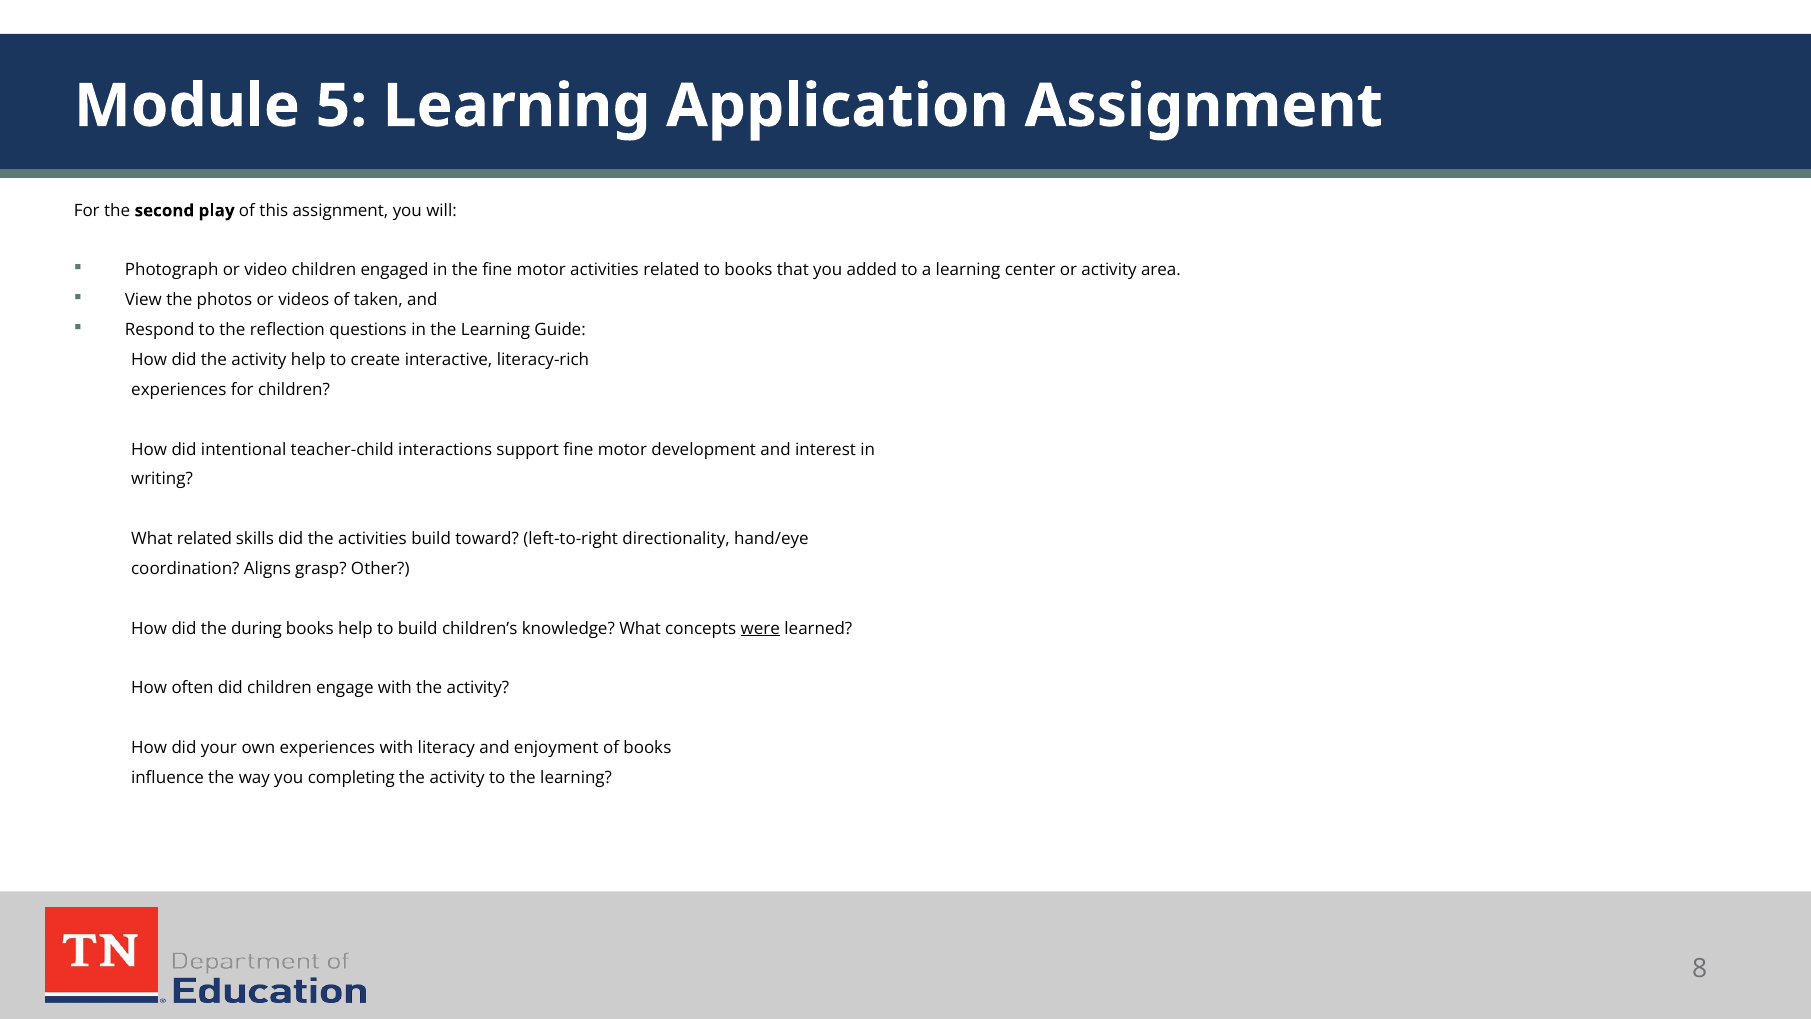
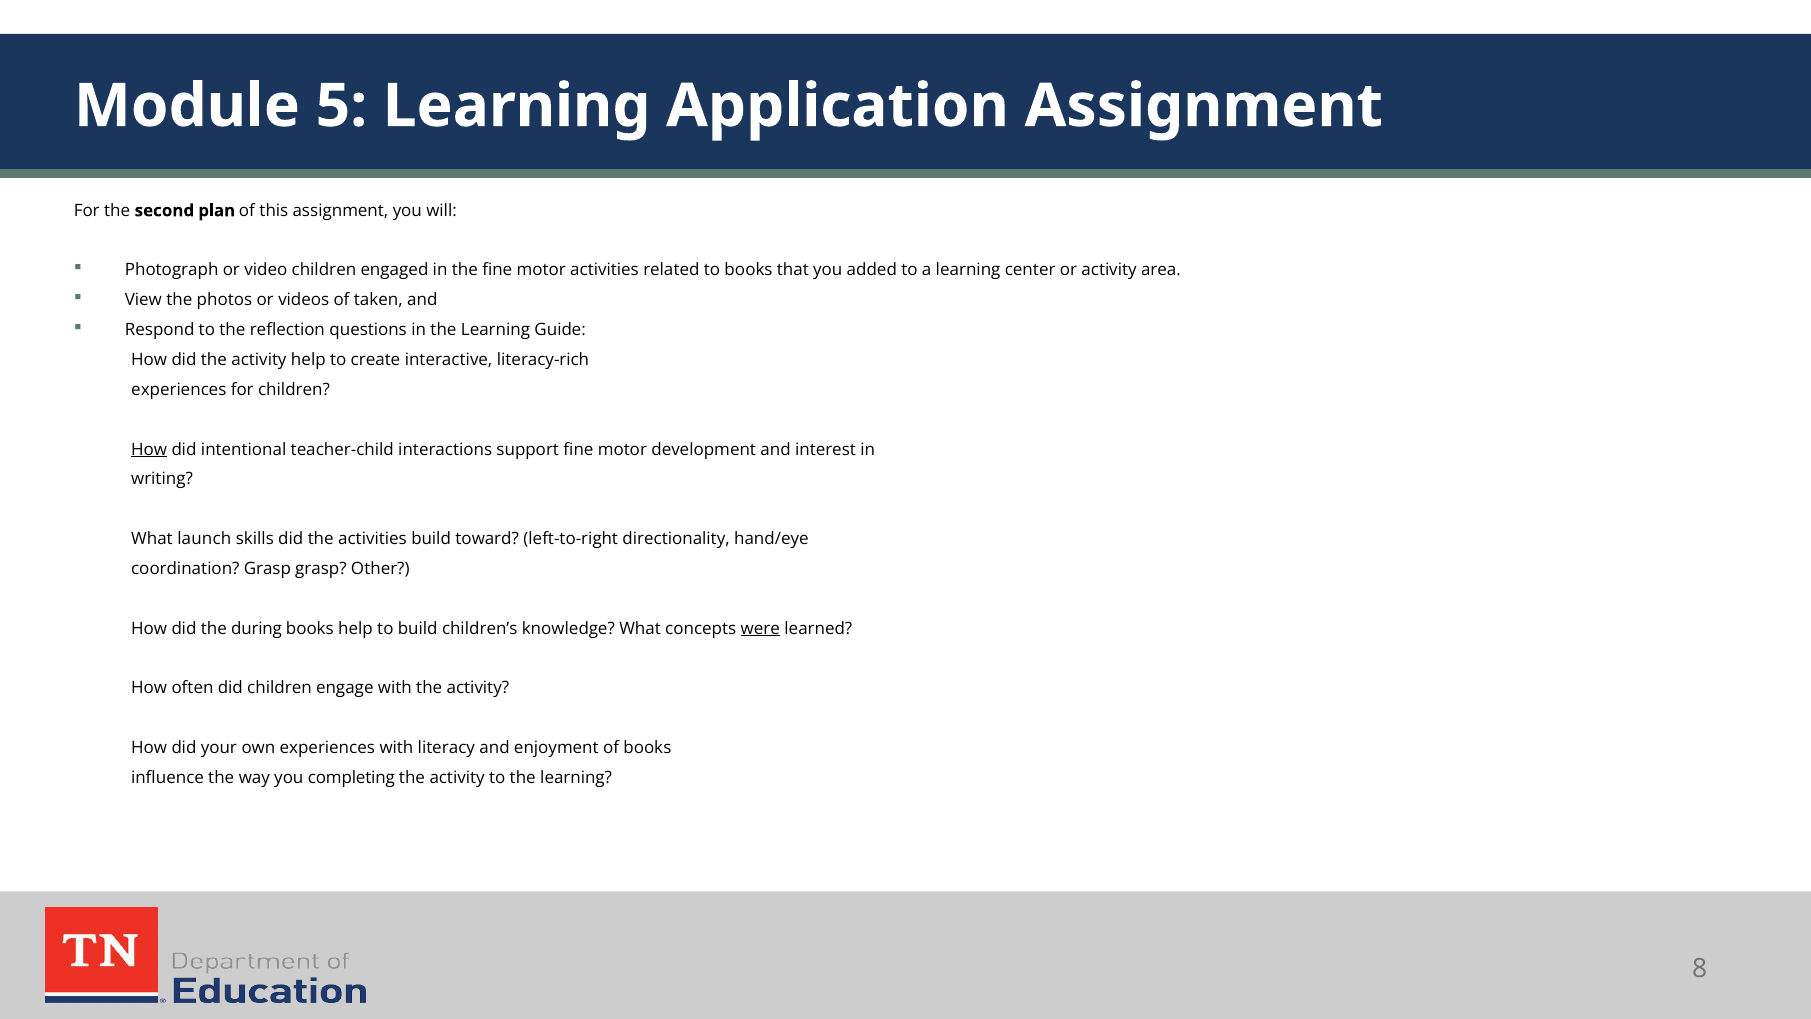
play: play -> plan (217, 211)
How underline: none -> present (149, 449)
What related: related -> launch (204, 539)
coordination Aligns: Aligns -> Grasp (267, 569)
